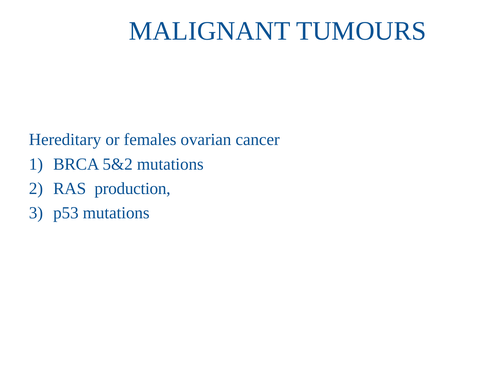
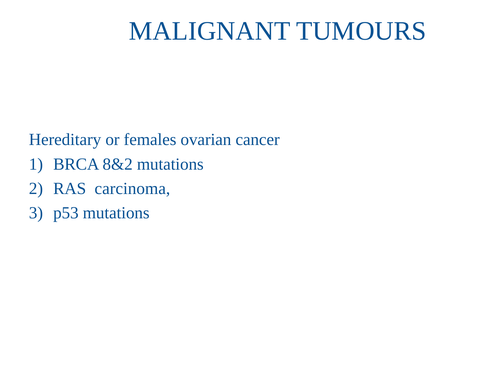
5&2: 5&2 -> 8&2 (118, 164)
production: production -> carcinoma (132, 188)
